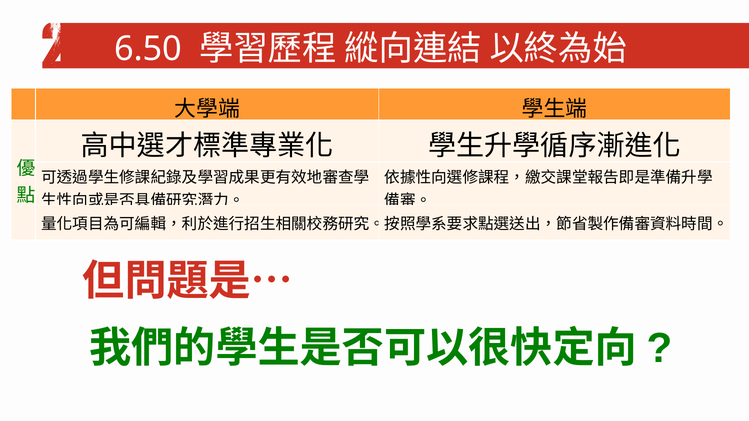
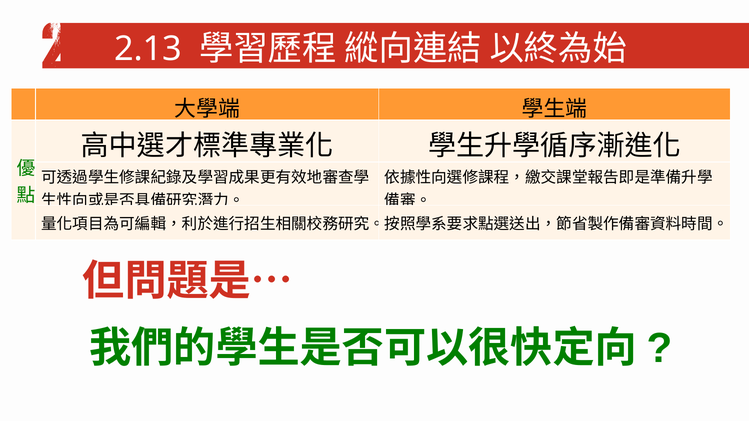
6.50: 6.50 -> 2.13 (148, 49)
